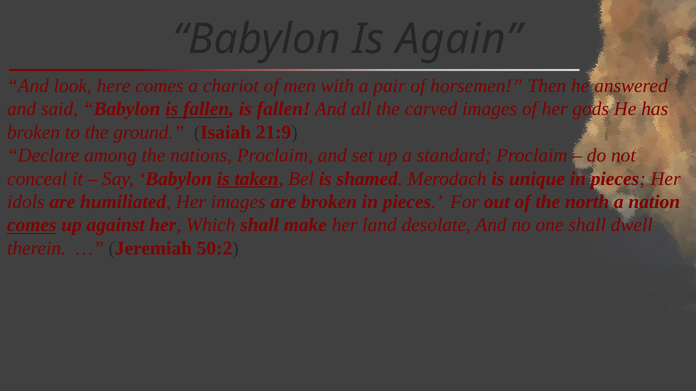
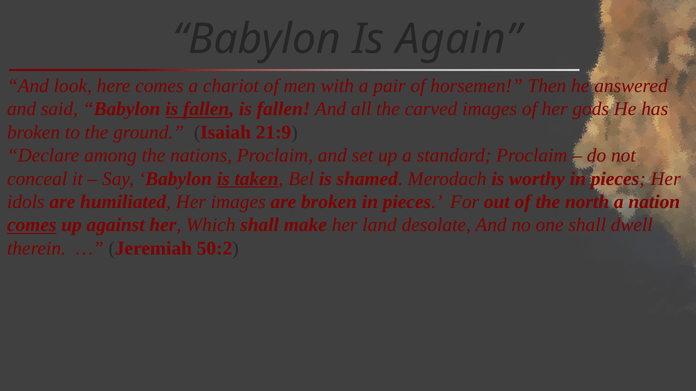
unique: unique -> worthy (537, 179)
